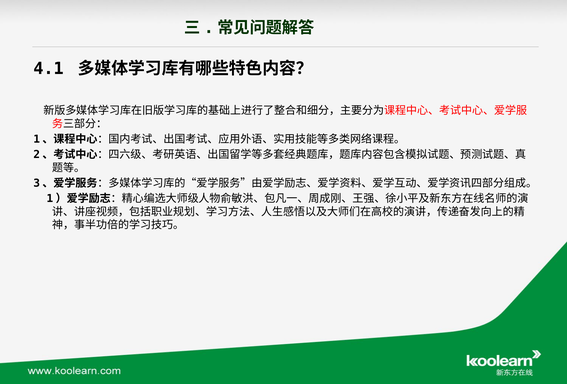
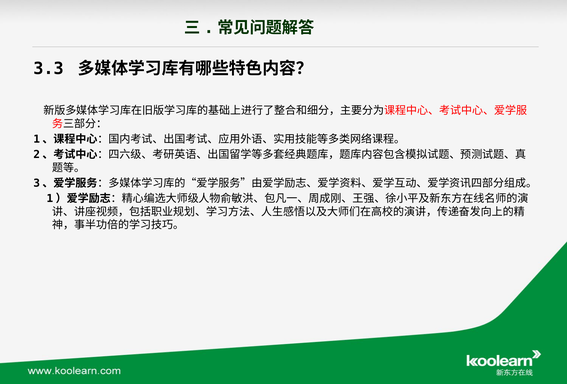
4.1: 4.1 -> 3.3 (49, 69)
